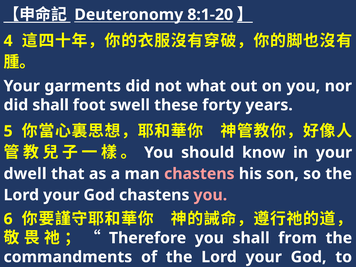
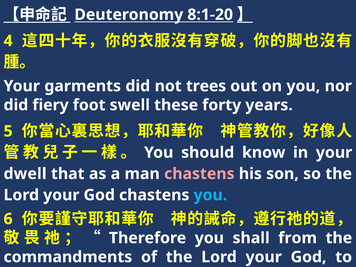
what: what -> trees (206, 86)
did shall: shall -> fiery (51, 105)
you colour: pink -> light blue (210, 195)
